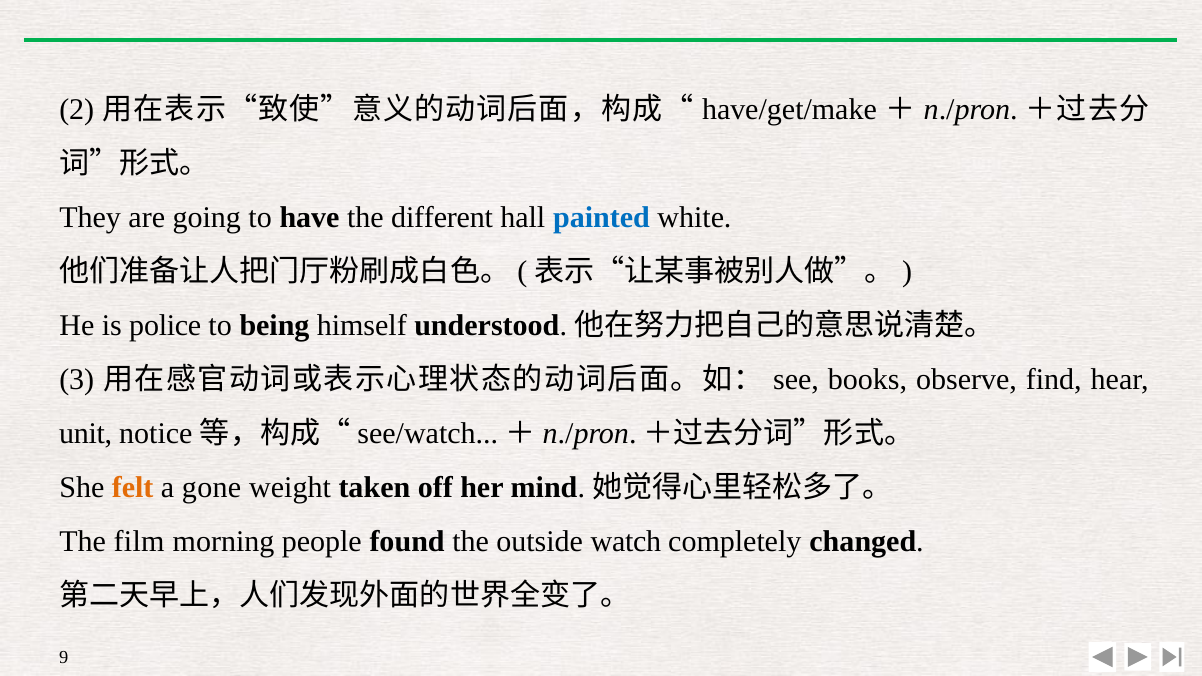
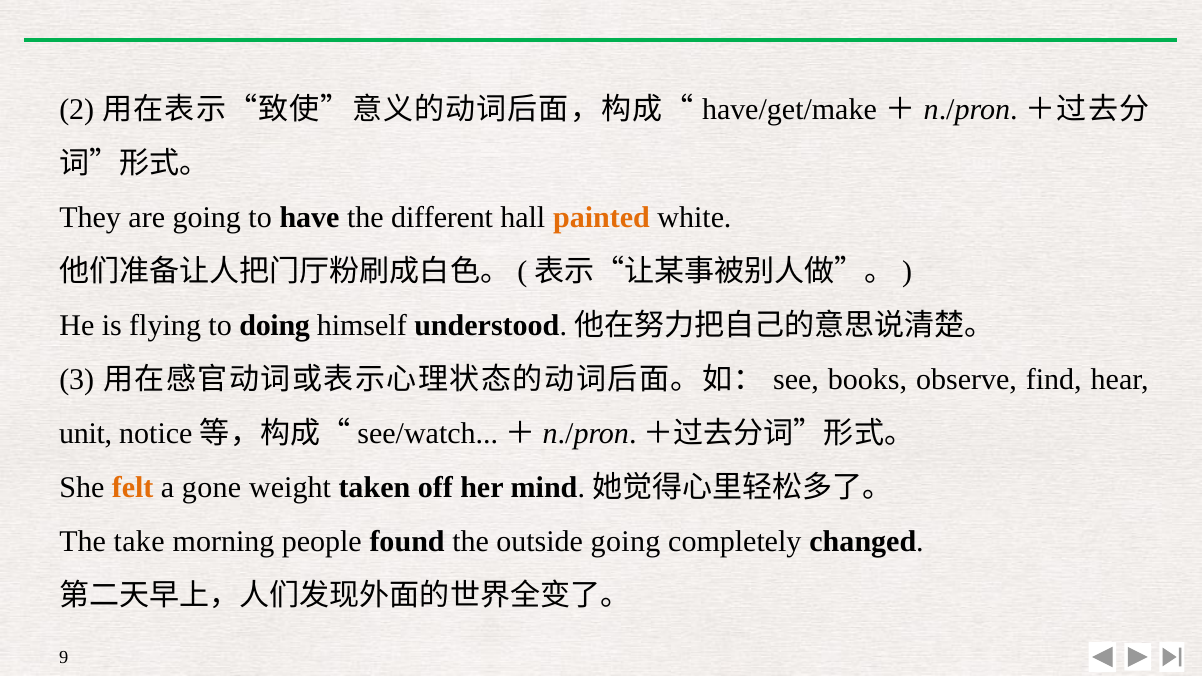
painted colour: blue -> orange (602, 217)
police: police -> flying (165, 326)
being: being -> doing (275, 326)
film: film -> take (139, 542)
outside watch: watch -> going (626, 542)
